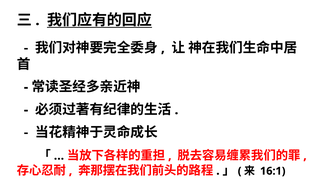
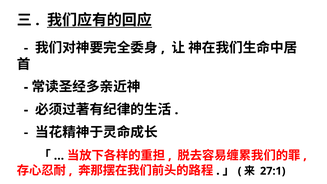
16:1: 16:1 -> 27:1 (273, 171)
